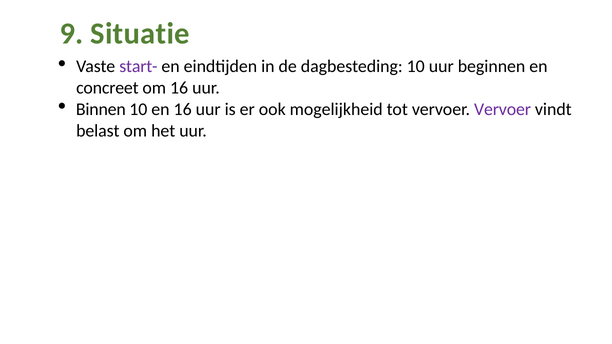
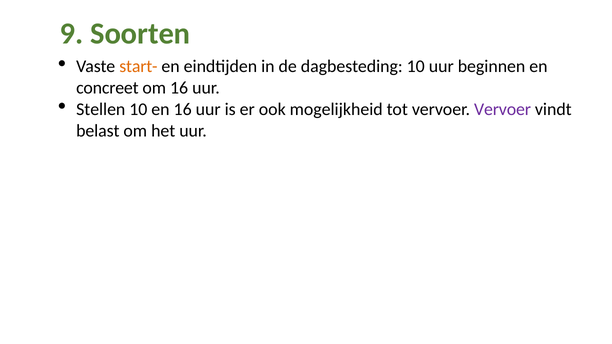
Situatie: Situatie -> Soorten (140, 33)
start- colour: purple -> orange (138, 67)
Binnen: Binnen -> Stellen (101, 109)
